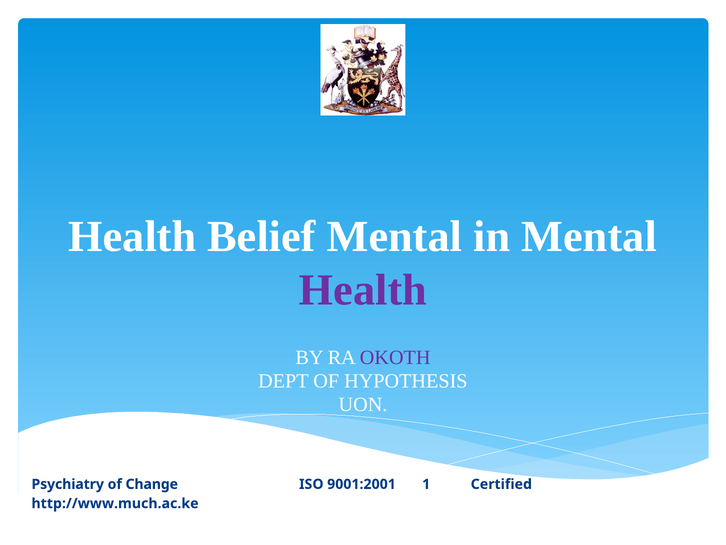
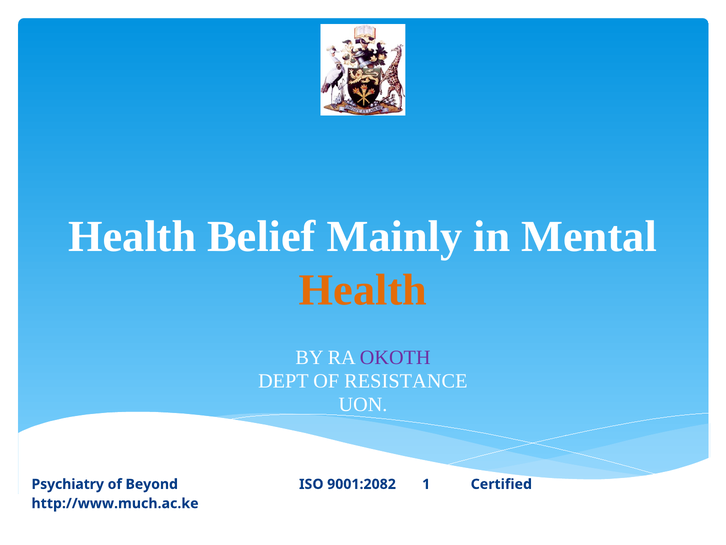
Belief Mental: Mental -> Mainly (395, 236)
Health colour: purple -> orange (363, 290)
HYPOTHESIS: HYPOTHESIS -> RESISTANCE (406, 381)
Change: Change -> Beyond (152, 484)
9001:2001: 9001:2001 -> 9001:2082 (362, 484)
